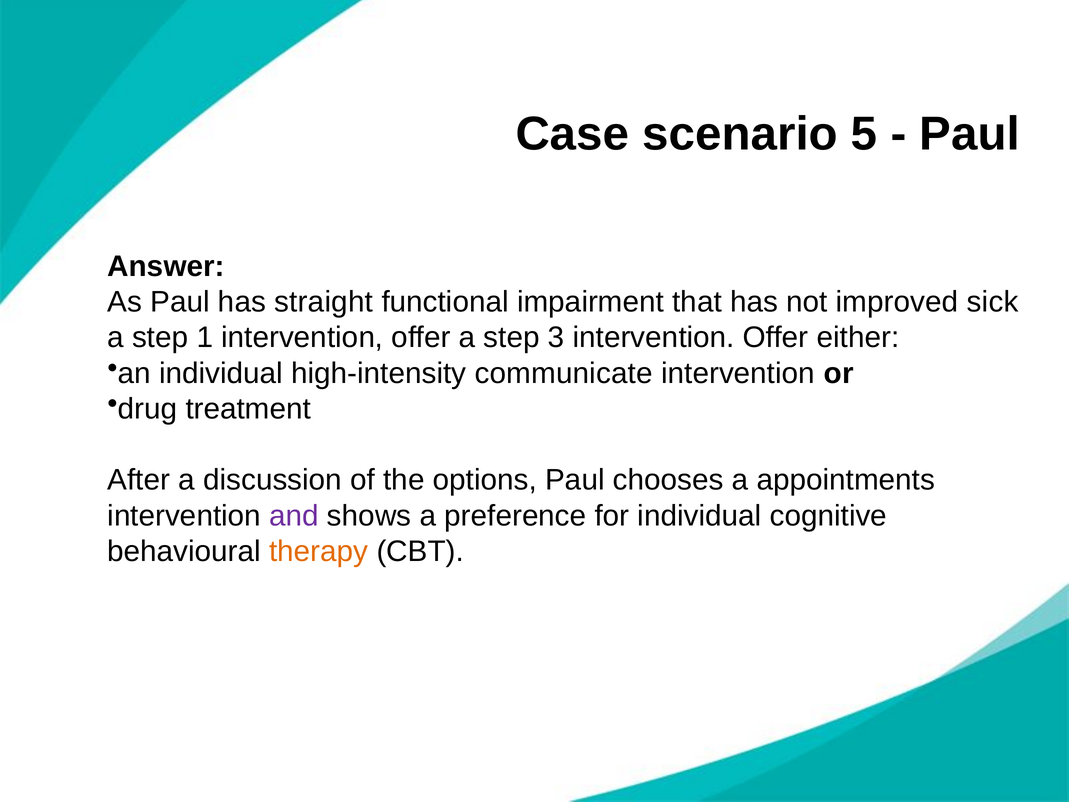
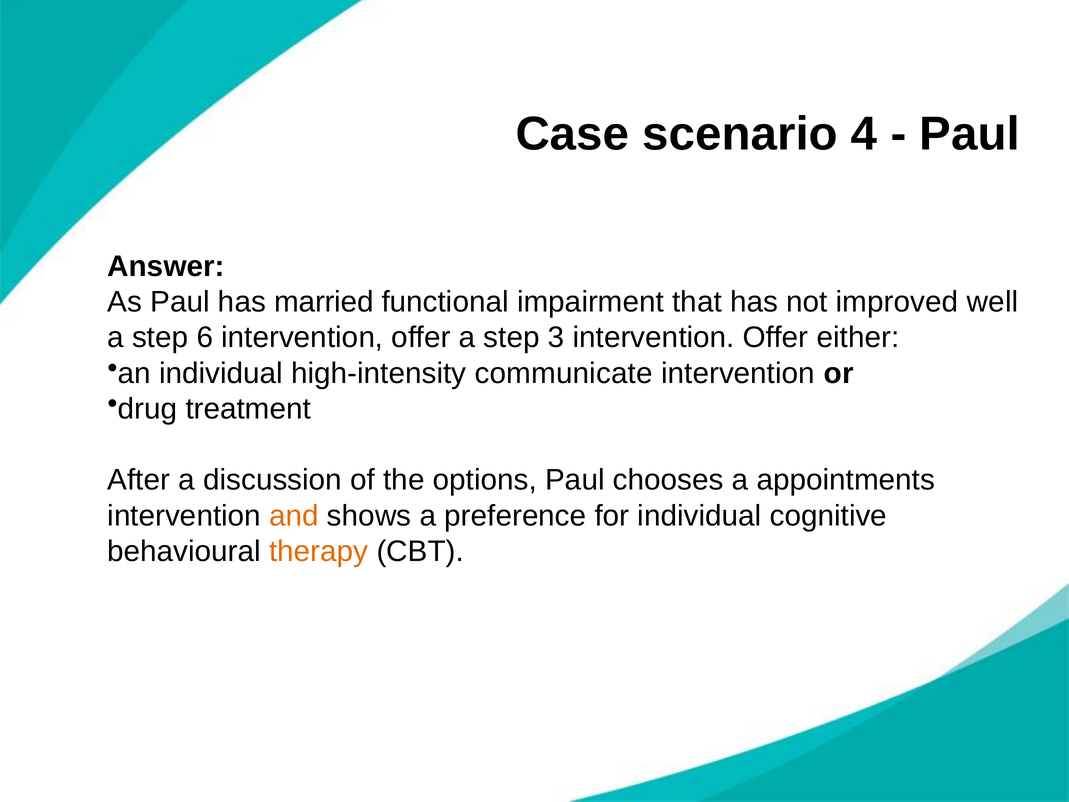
5: 5 -> 4 (864, 134)
straight: straight -> married (324, 302)
sick: sick -> well (993, 302)
1: 1 -> 6 (205, 337)
and colour: purple -> orange (294, 516)
